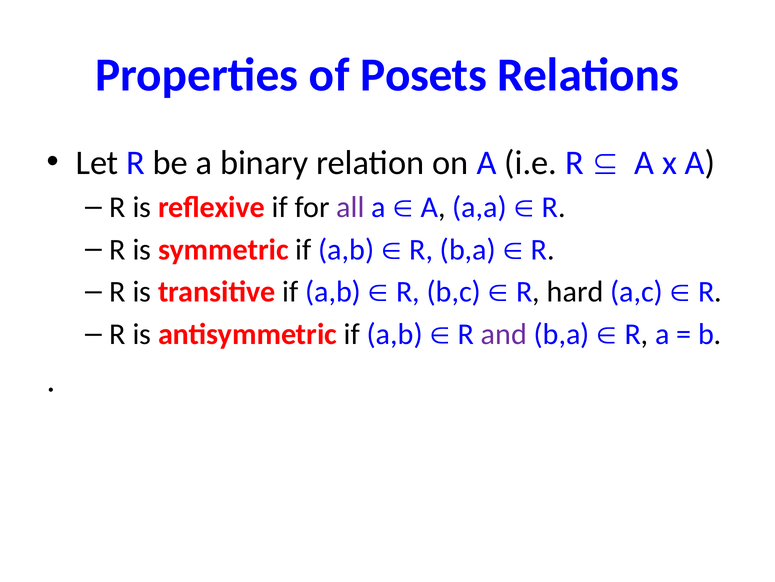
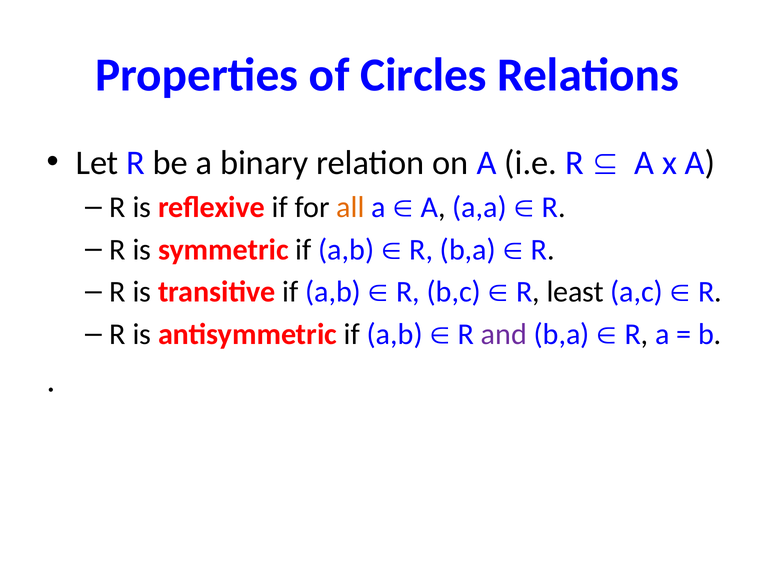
Posets: Posets -> Circles (423, 75)
all colour: purple -> orange (350, 207)
hard: hard -> least (575, 292)
